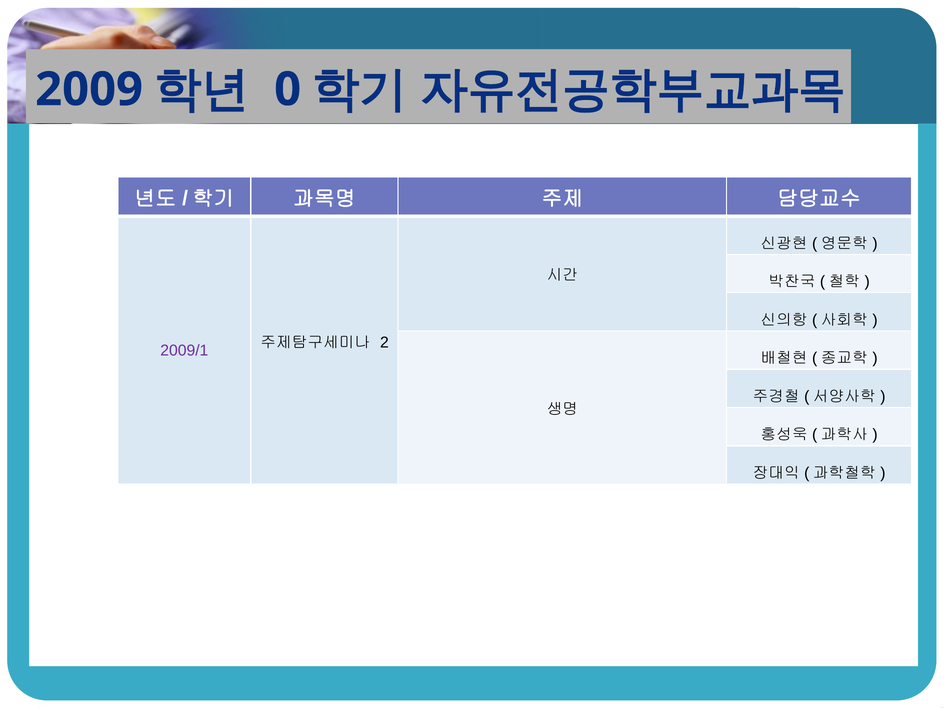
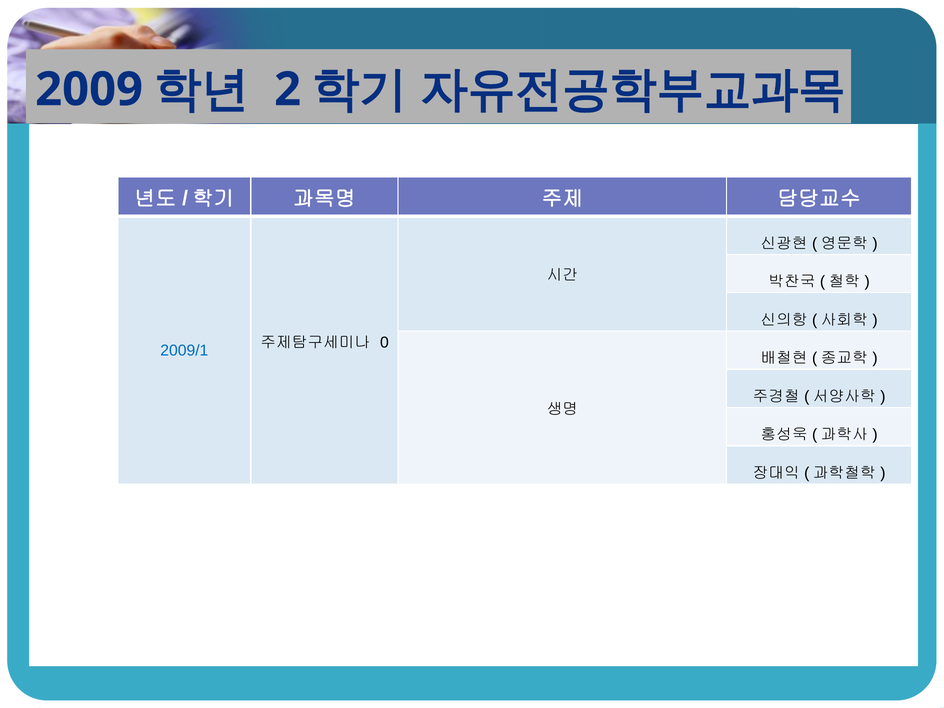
0: 0 -> 2 (288, 90)
2009/1 colour: purple -> blue (184, 350)
2: 2 -> 0 (384, 343)
